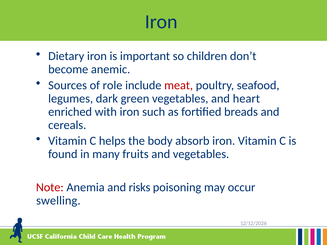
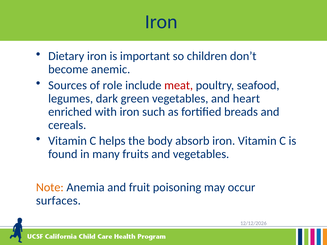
Note colour: red -> orange (50, 187)
risks: risks -> fruit (139, 187)
swelling: swelling -> surfaces (58, 201)
